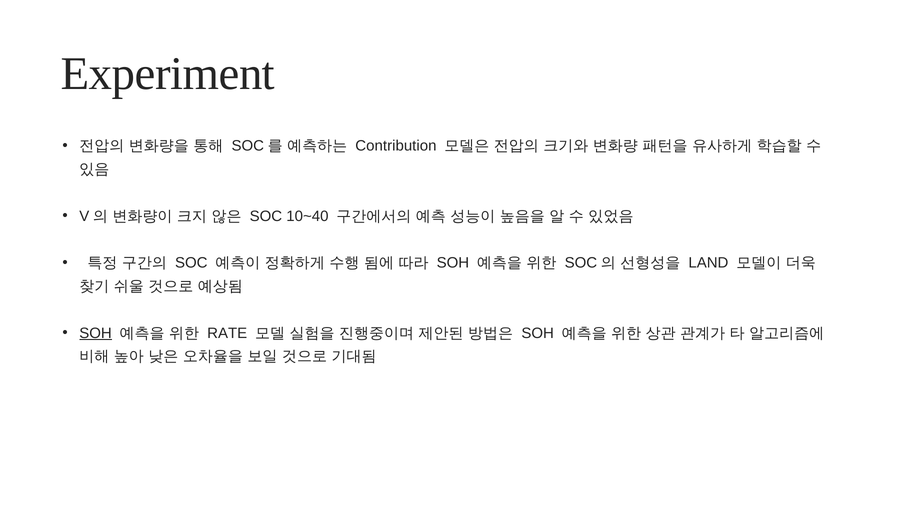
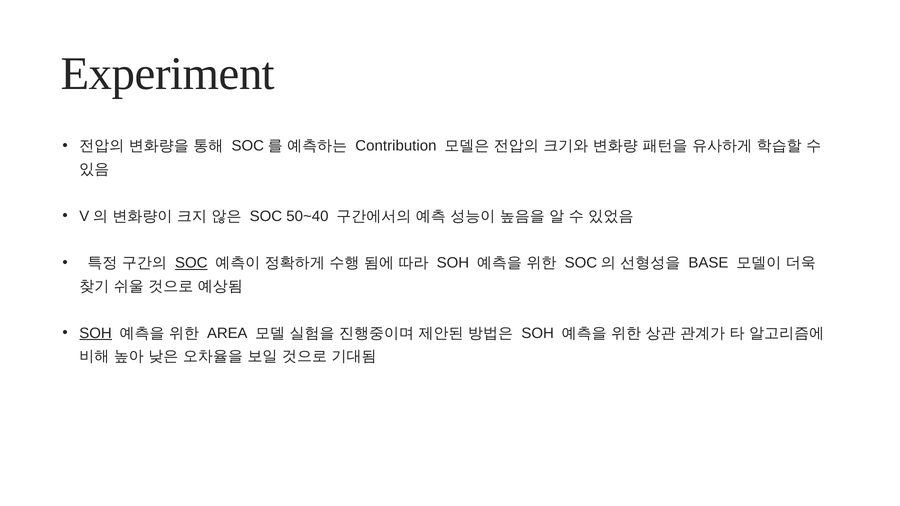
10~40: 10~40 -> 50~40 (307, 216)
SOC underline: none -> present (191, 263)
LAND: LAND -> BASE (708, 263)
RATE: RATE -> AREA (227, 333)
